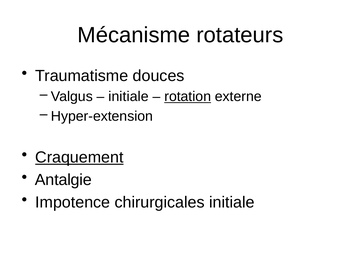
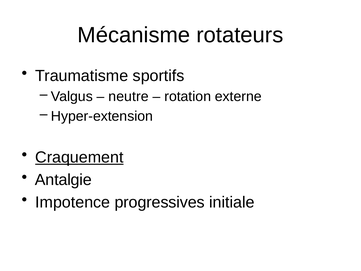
douces: douces -> sportifs (159, 76)
initiale: initiale -> neutre (129, 96)
rotation underline: present -> none (188, 96)
chirurgicales: chirurgicales -> progressives (160, 202)
